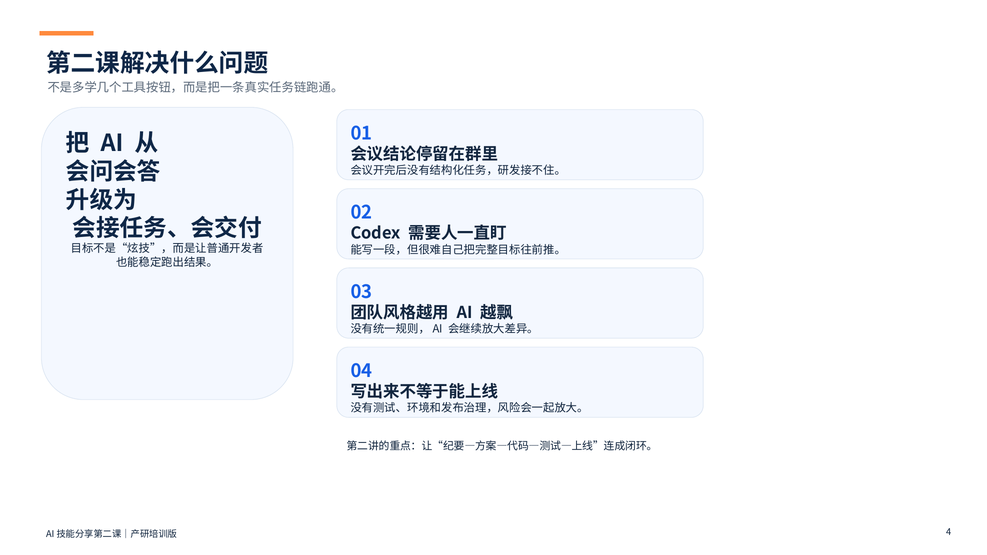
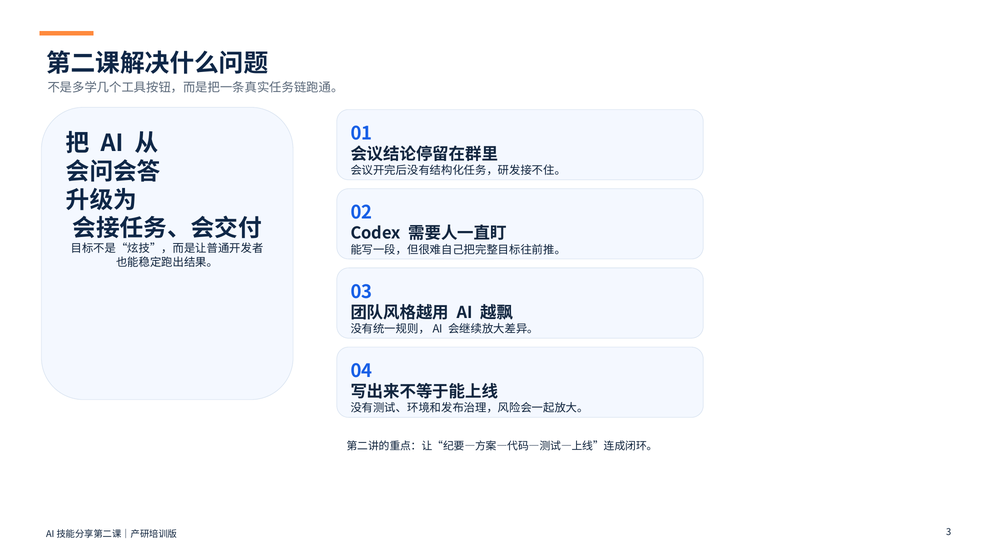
4: 4 -> 3 (949, 532)
